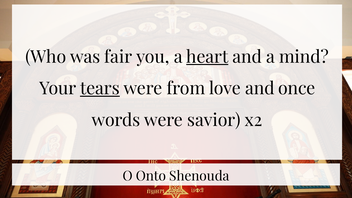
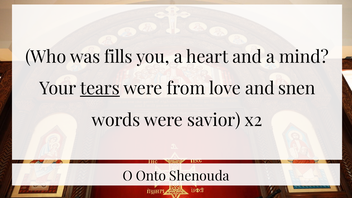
fair: fair -> fills (118, 57)
heart underline: present -> none (207, 57)
once: once -> snen (297, 89)
